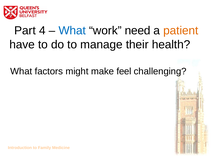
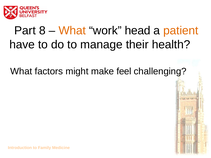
4: 4 -> 8 (42, 31)
What colour: blue -> orange (72, 31)
need: need -> head (138, 31)
